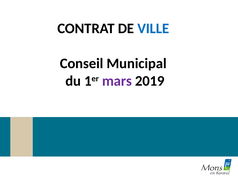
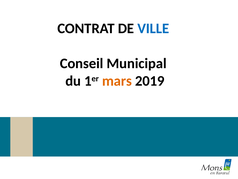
mars colour: purple -> orange (117, 81)
